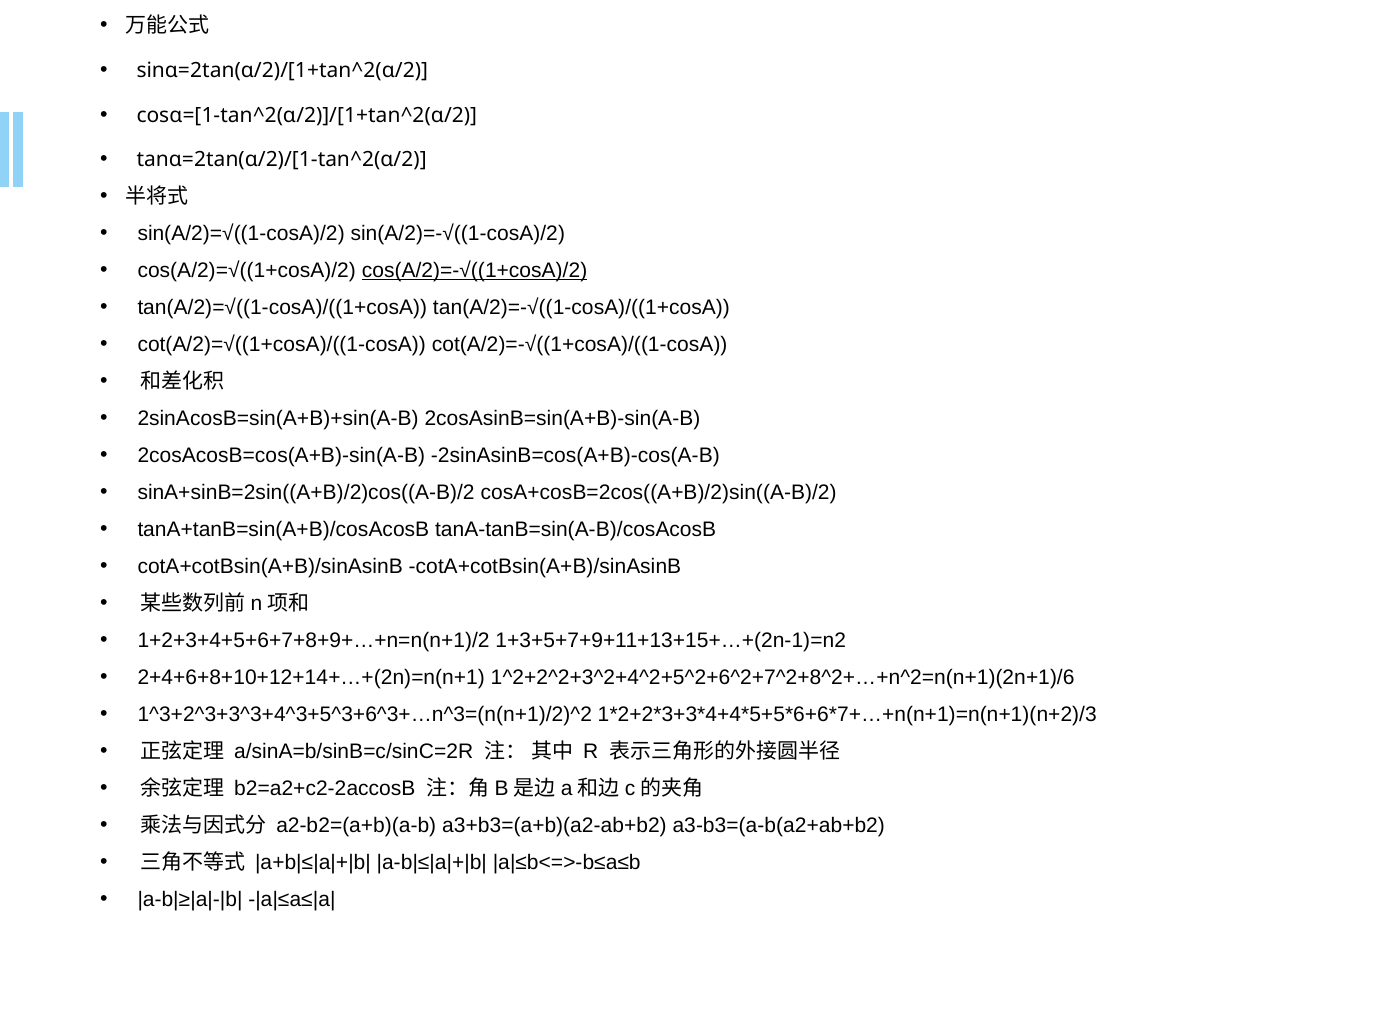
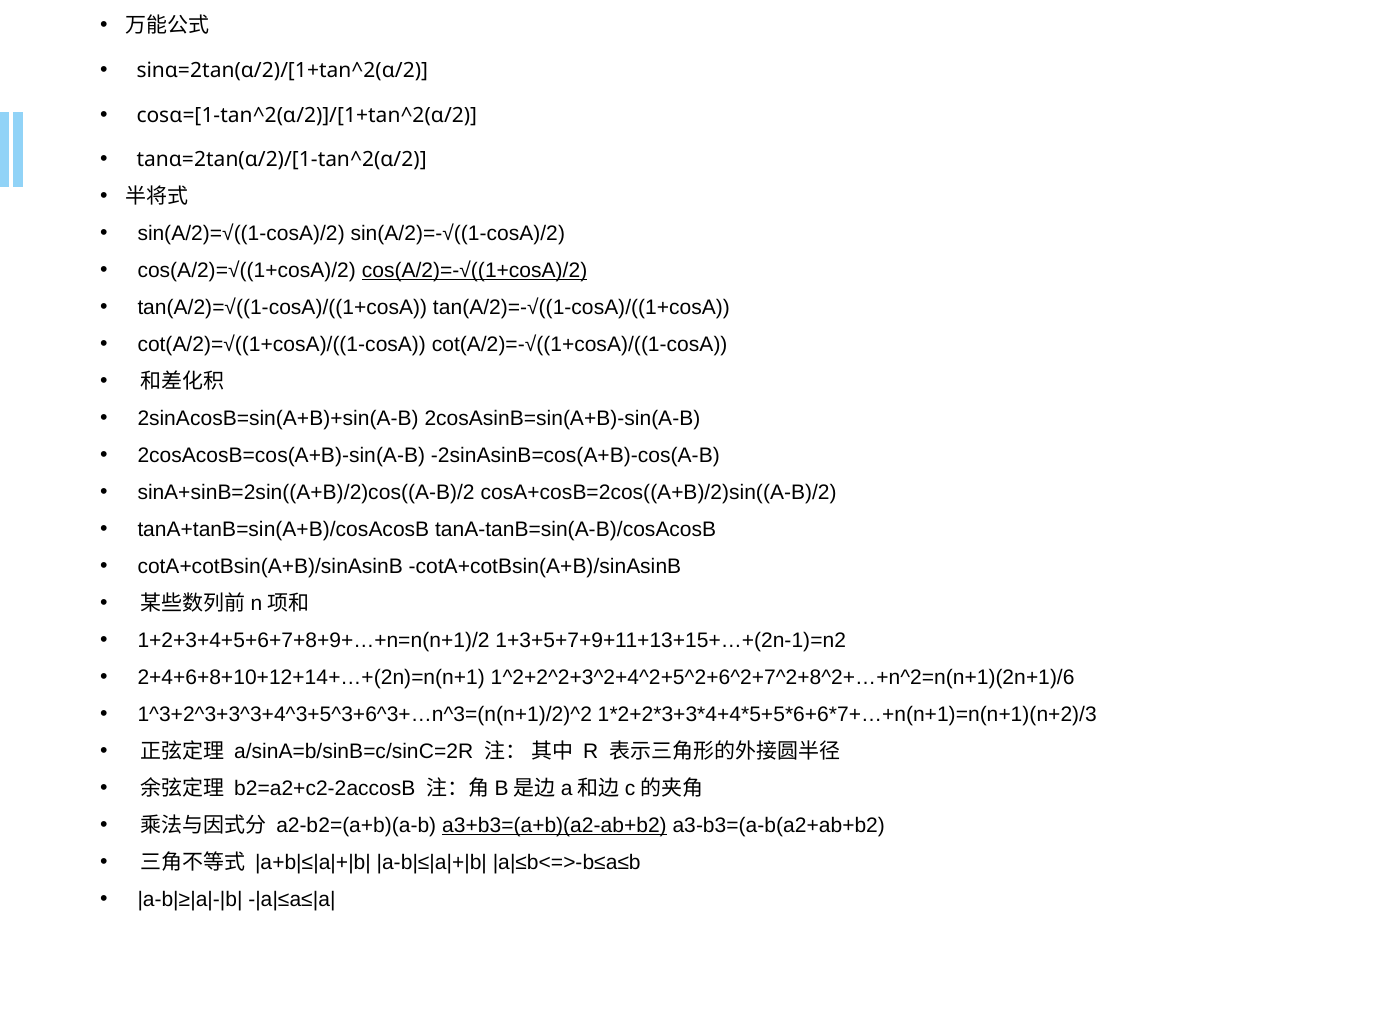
a3+b3=(a+b)(a2-ab+b2 underline: none -> present (554, 825)
